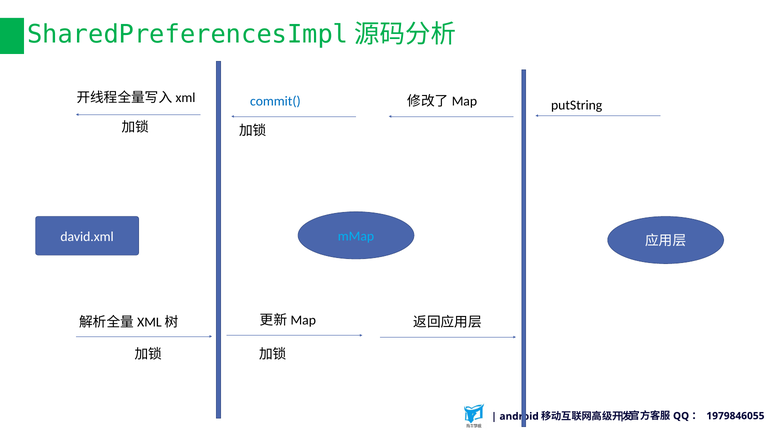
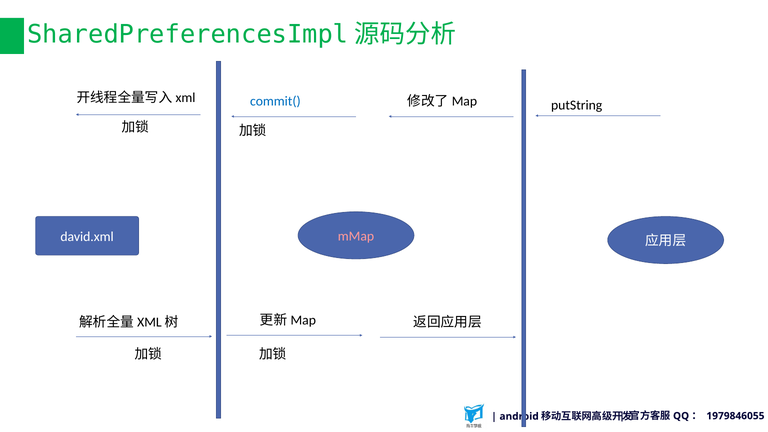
mMap colour: light blue -> pink (356, 236)
